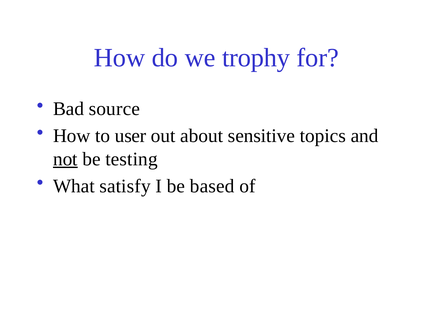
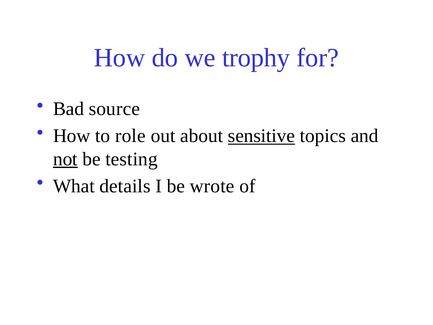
user: user -> role (130, 136)
sensitive underline: none -> present (261, 136)
satisfy: satisfy -> details (125, 186)
based: based -> wrote (212, 186)
